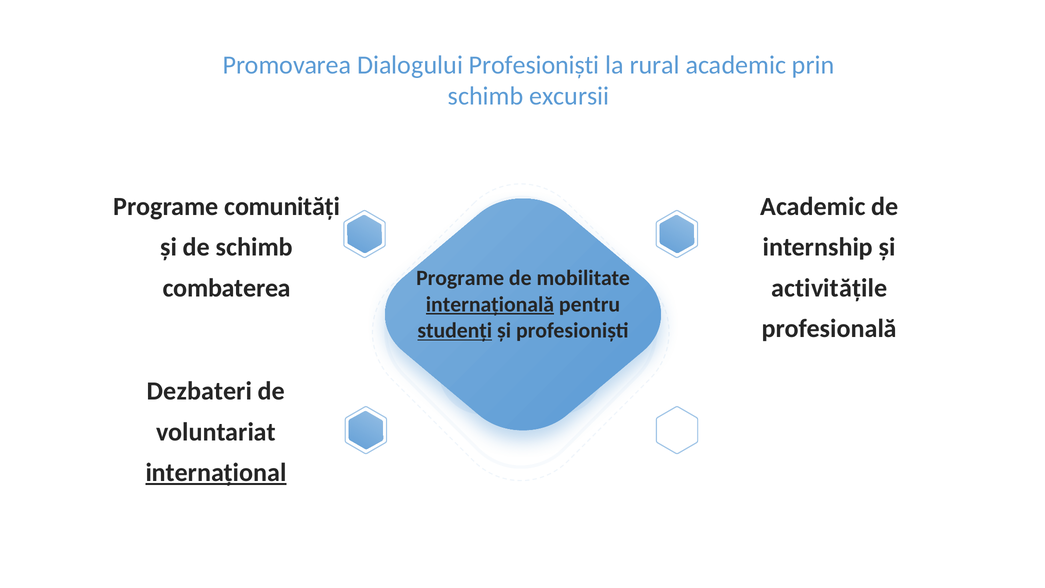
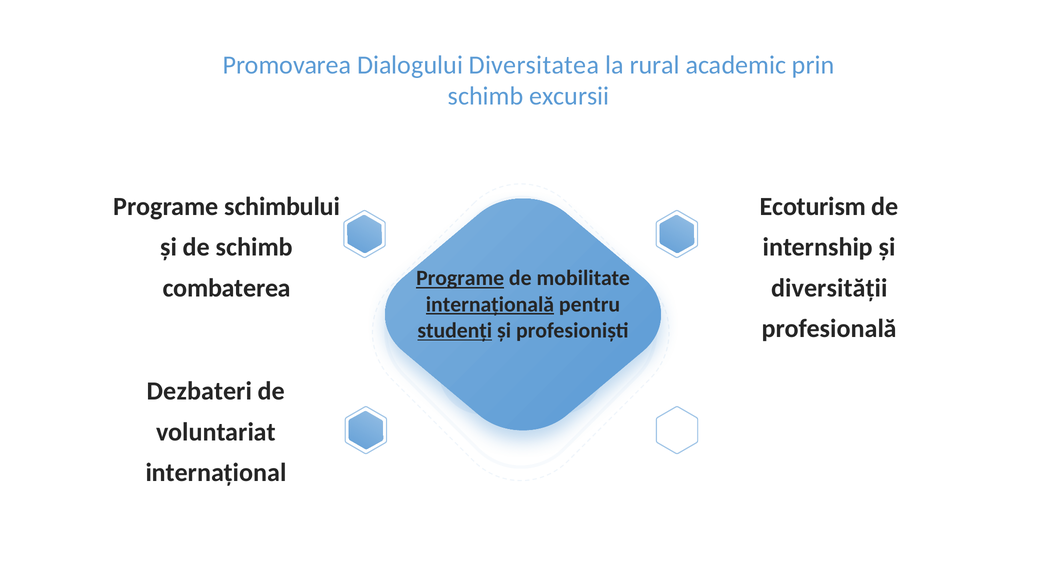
Dialogului Profesioniști: Profesioniști -> Diversitatea (534, 65)
comunități: comunități -> schimbului (282, 206)
Academic: Academic -> Ecoturism (813, 206)
Programe underline: none -> present (460, 278)
activitățile: activitățile -> diversității (829, 288)
internațional underline: present -> none (216, 473)
